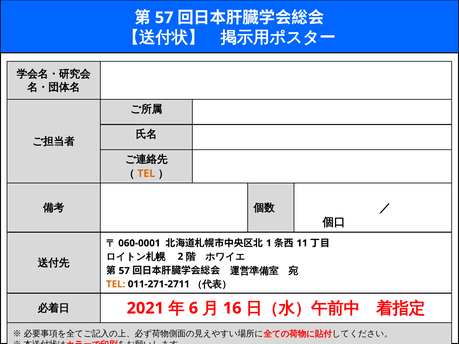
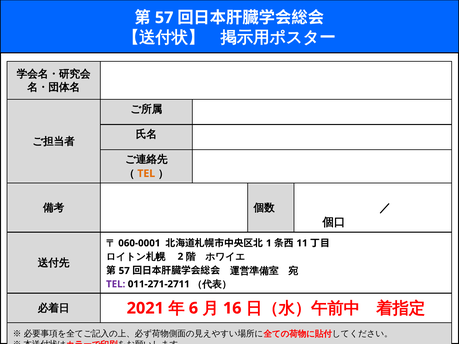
TEL colour: orange -> purple (116, 284)
